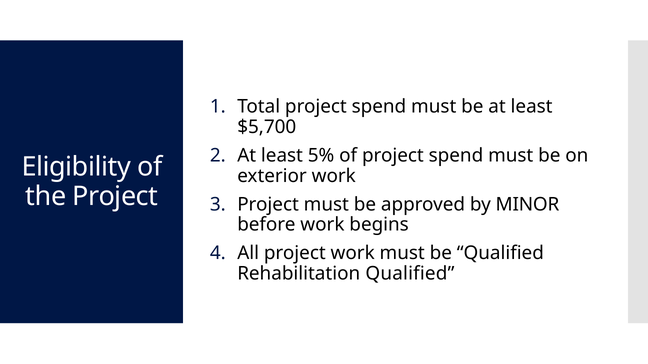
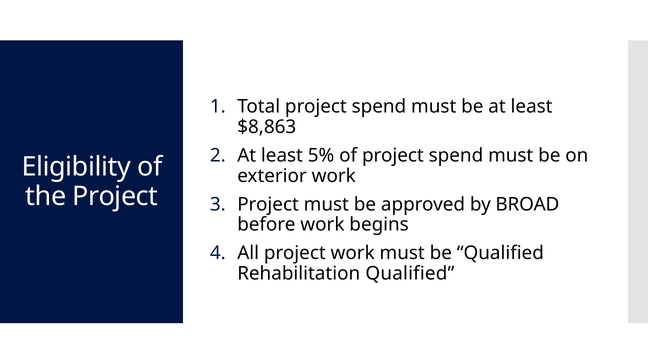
$5,700: $5,700 -> $8,863 (267, 127)
MINOR: MINOR -> BROAD (527, 205)
